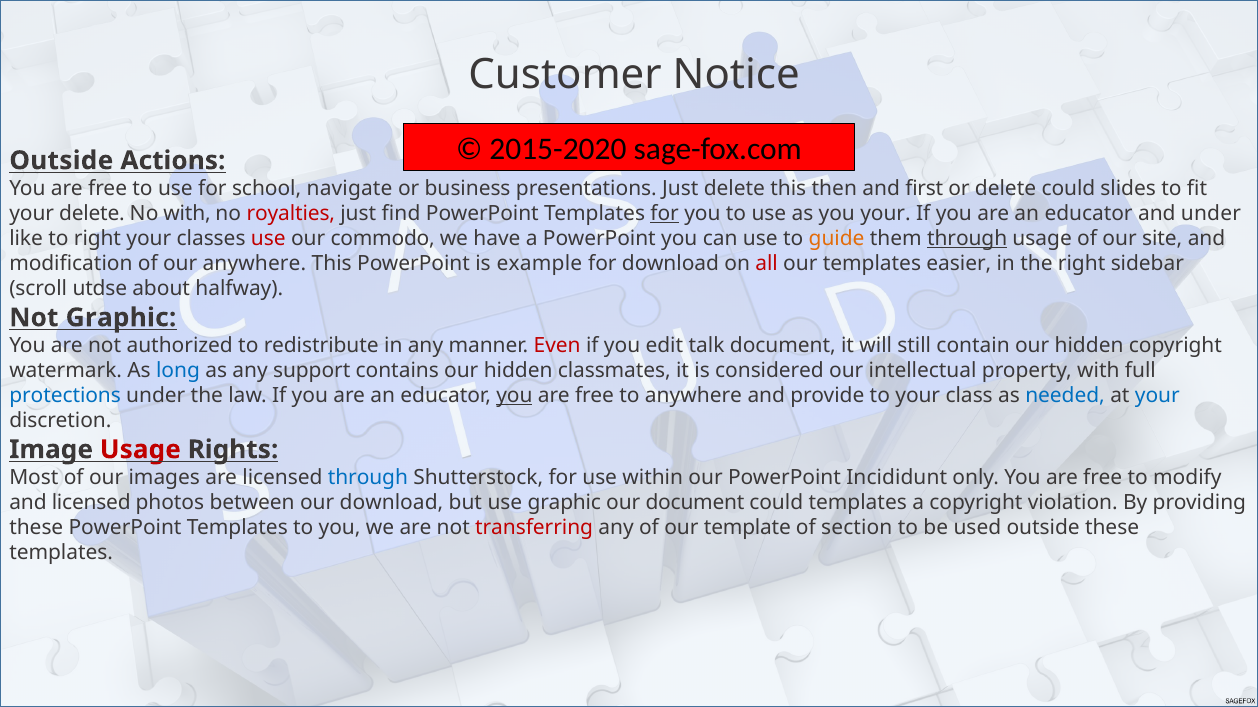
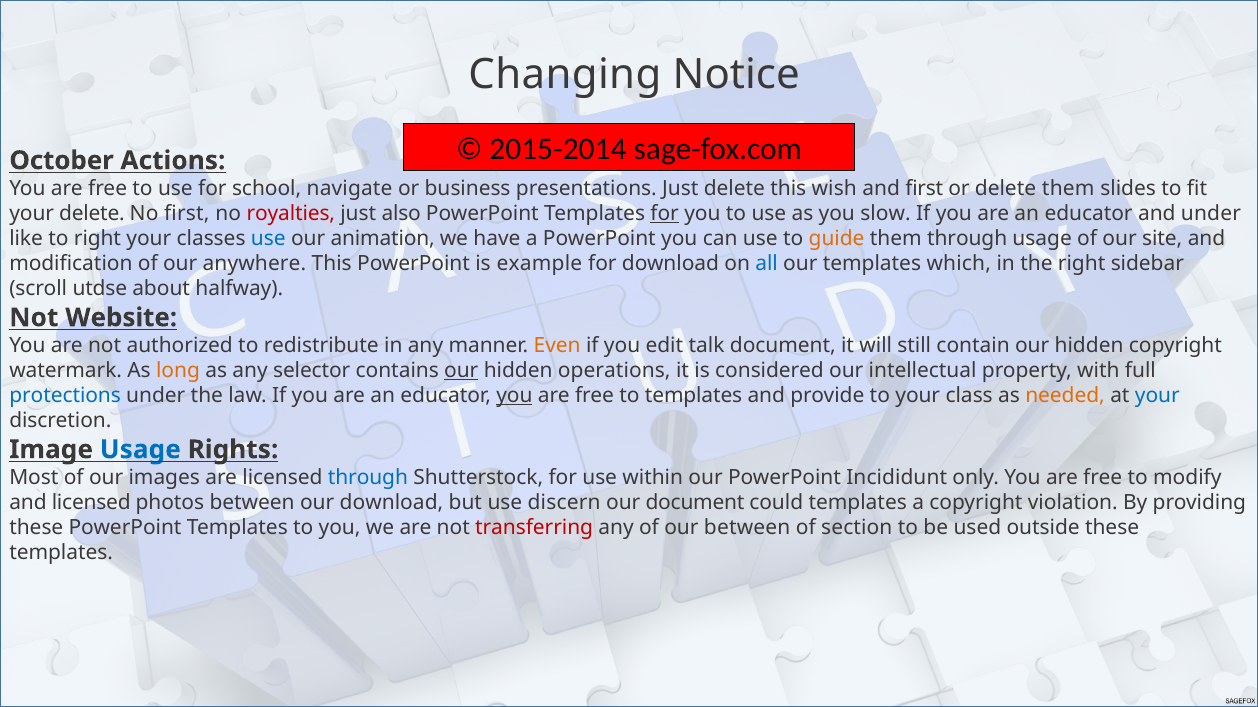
Customer: Customer -> Changing (565, 74)
2015-2020: 2015-2020 -> 2015-2014 (558, 149)
Outside: Outside -> October (62, 161)
then: then -> wish (834, 189)
delete could: could -> them (1068, 189)
No with: with -> first (187, 214)
find: find -> also (401, 214)
you your: your -> slow (885, 214)
use colour: red -> blue (268, 239)
commodo: commodo -> animation (383, 239)
through underline: present -> none (967, 239)
all colour: red -> blue (767, 264)
easier: easier -> which (959, 264)
Not Graphic: Graphic -> Website (121, 318)
Even colour: red -> orange (557, 346)
long colour: blue -> orange (178, 371)
support: support -> selector (312, 371)
our underline: none -> present (461, 371)
classmates: classmates -> operations (614, 371)
to anywhere: anywhere -> templates (694, 396)
needed colour: blue -> orange (1065, 396)
Usage colour: red -> blue (140, 450)
use graphic: graphic -> discern (564, 503)
our template: template -> between (747, 528)
